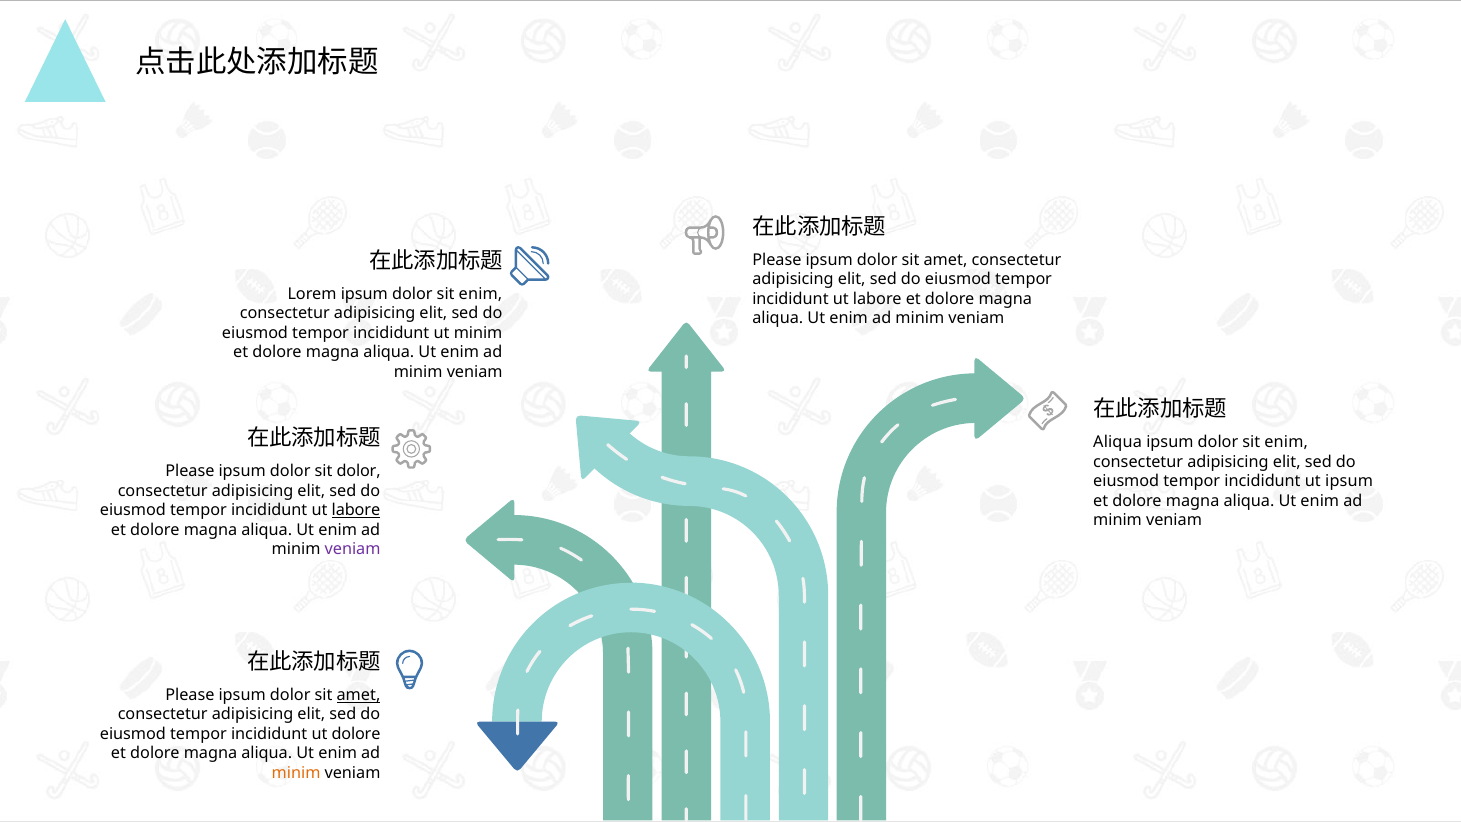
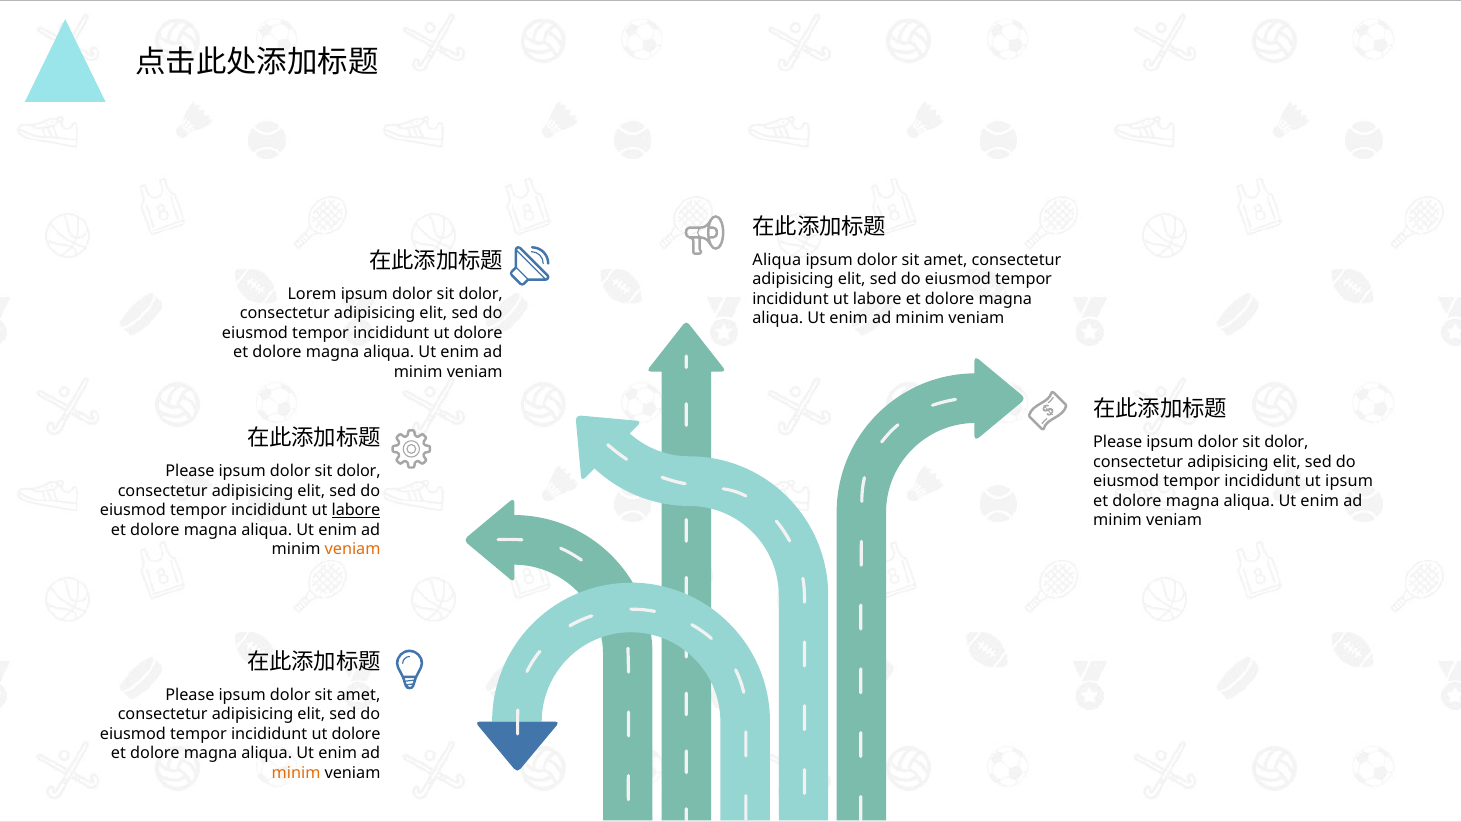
Please: Please -> Aliqua (777, 260)
enim: enim -> dolor (481, 294)
minim: minim -> dolore (478, 333)
Aliqua: Aliqua -> Please (1118, 442)
enim: enim -> dolor (1286, 442)
veniam colour: purple -> orange (353, 549)
amet underline: present -> none (358, 695)
